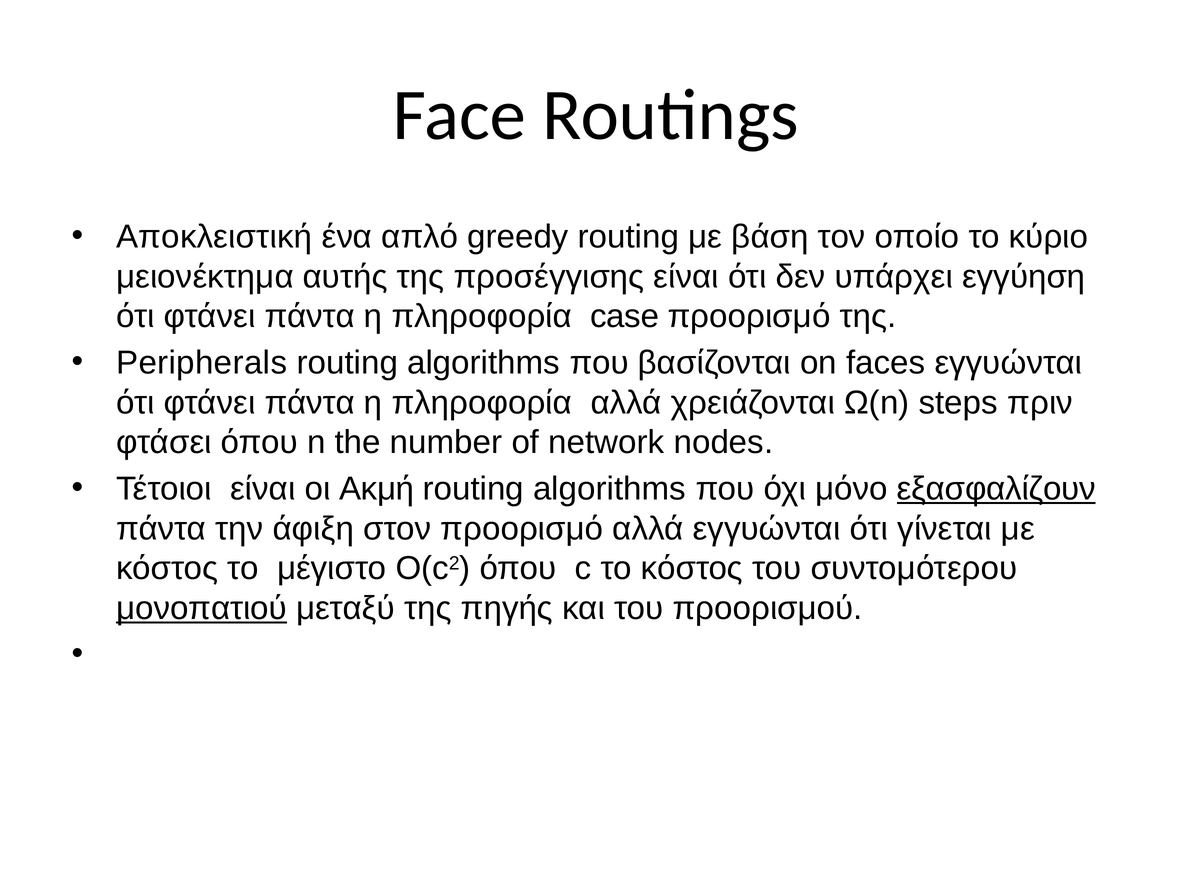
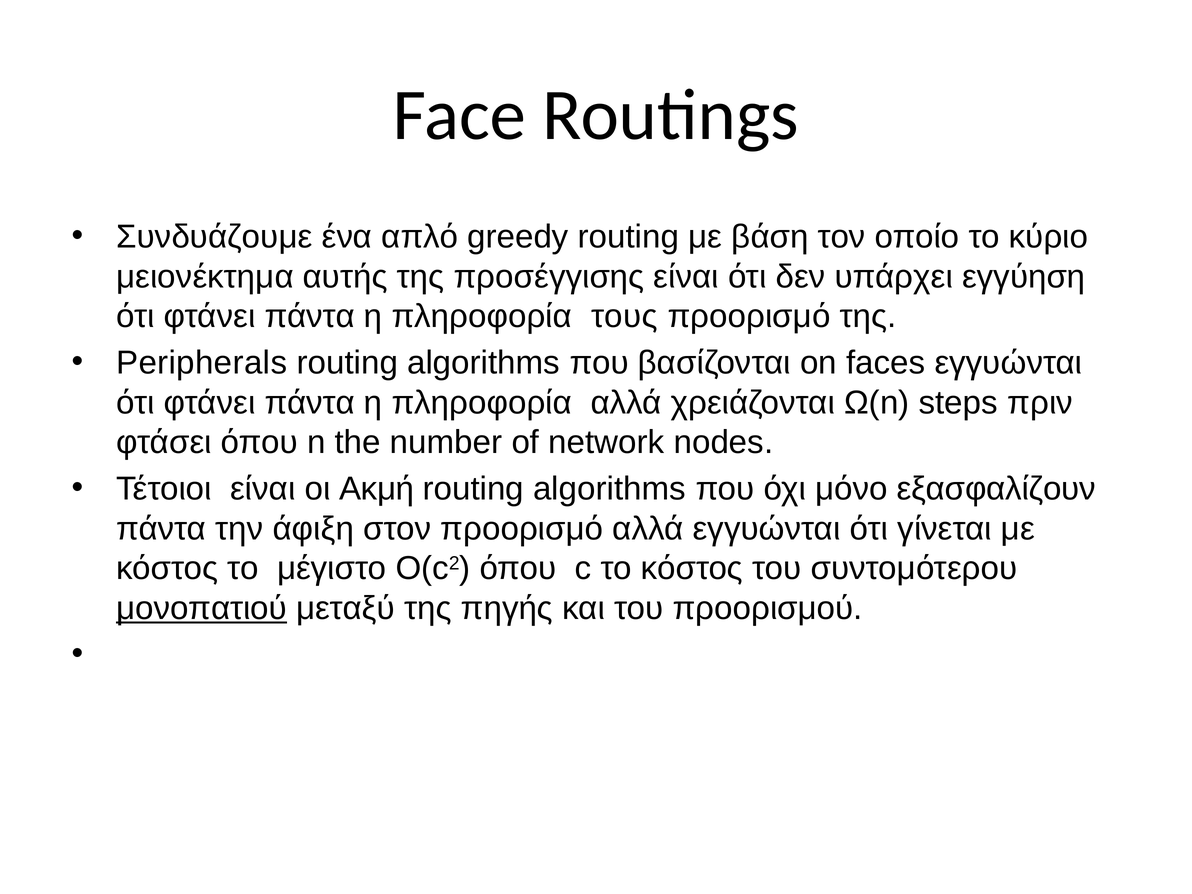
Αποκλειστική: Αποκλειστική -> Συνδυάζουμε (214, 237)
case: case -> τους (624, 316)
εξασφαλίζουν underline: present -> none (996, 489)
